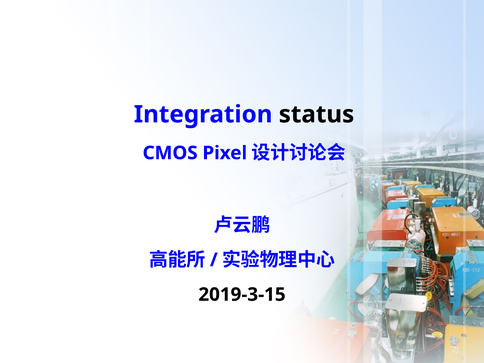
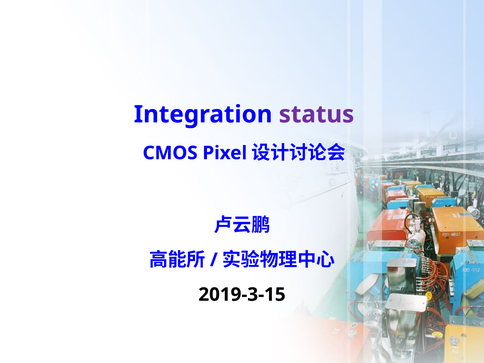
status colour: black -> purple (316, 114)
